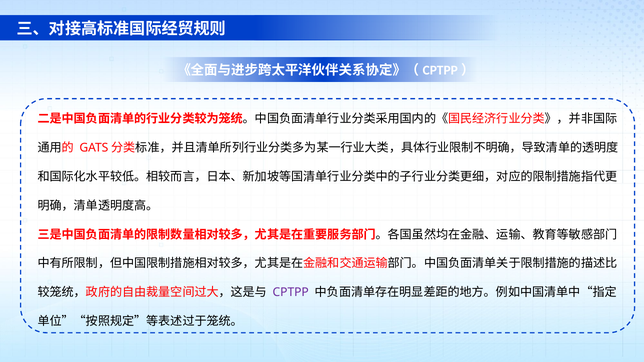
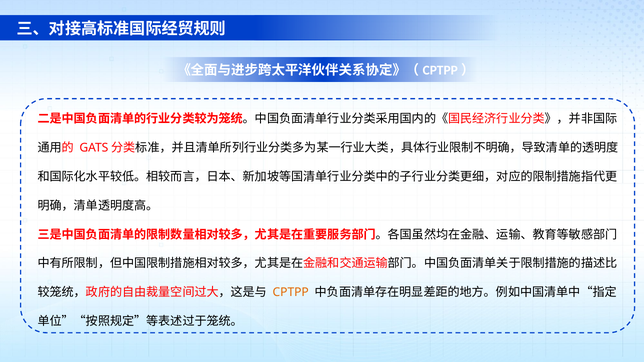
CPTPP colour: purple -> orange (291, 293)
